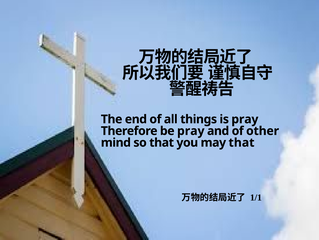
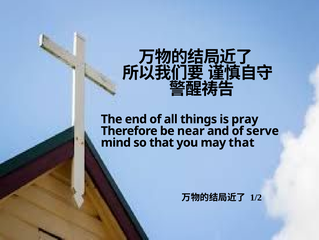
be pray: pray -> near (191, 131)
other: other -> serve (263, 131)
1/1: 1/1 -> 1/2 (256, 197)
